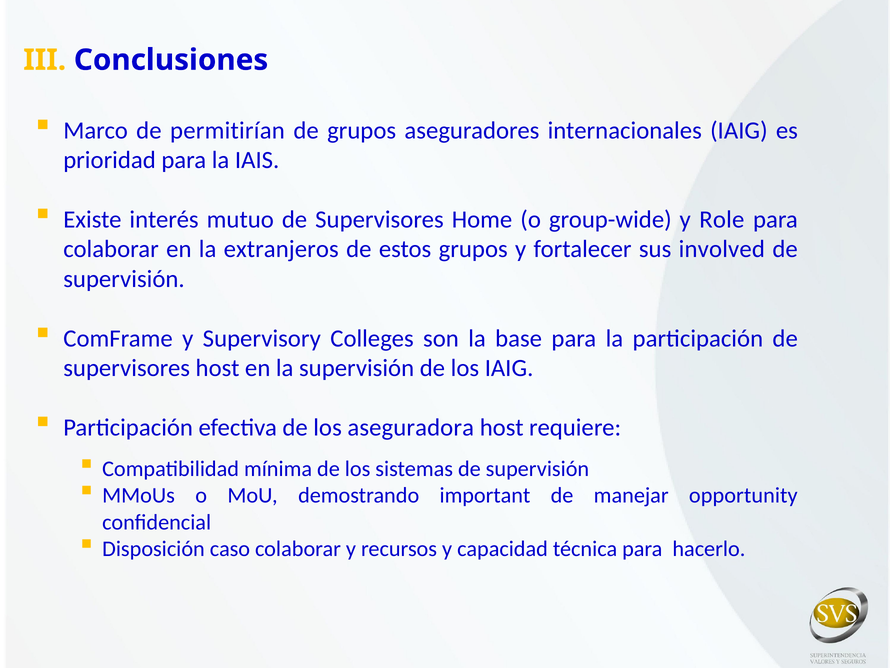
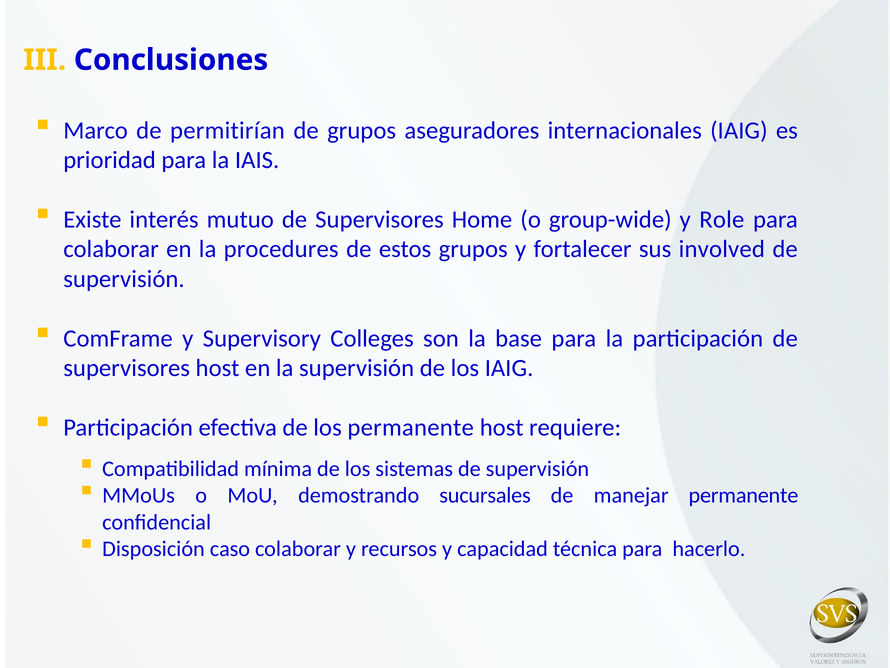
extranjeros: extranjeros -> procedures (281, 249)
los aseguradora: aseguradora -> permanente (411, 427)
important: important -> sucursales (485, 495)
manejar opportunity: opportunity -> permanente (743, 495)
